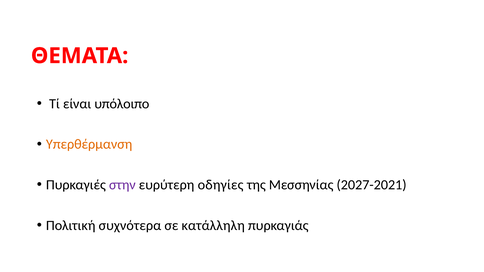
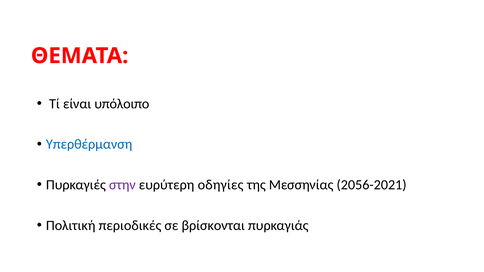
Υπερθέρμανση colour: orange -> blue (89, 144)
2027-2021: 2027-2021 -> 2056-2021 (372, 185)
συχνότερα: συχνότερα -> περιοδικές (130, 226)
κατάλληλη: κατάλληλη -> βρίσκονται (213, 226)
